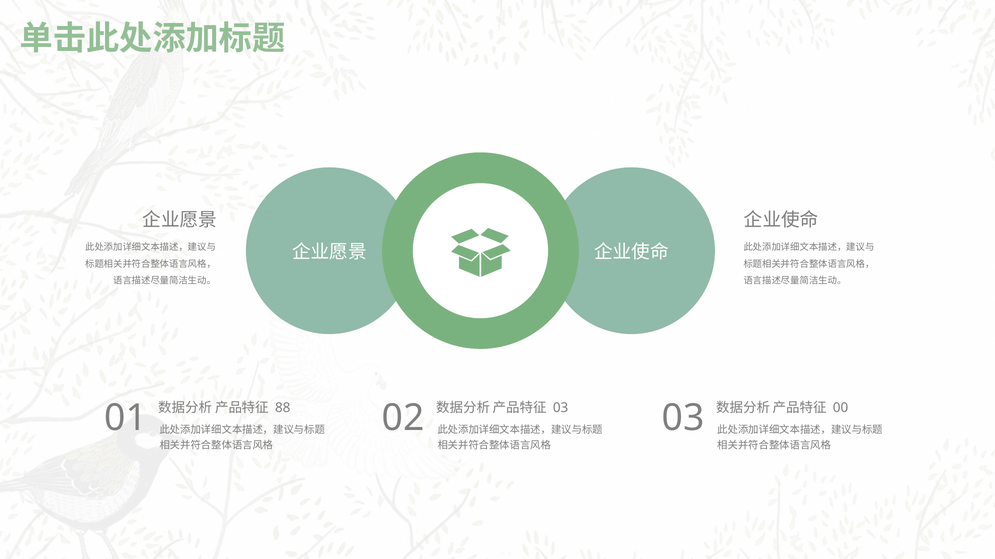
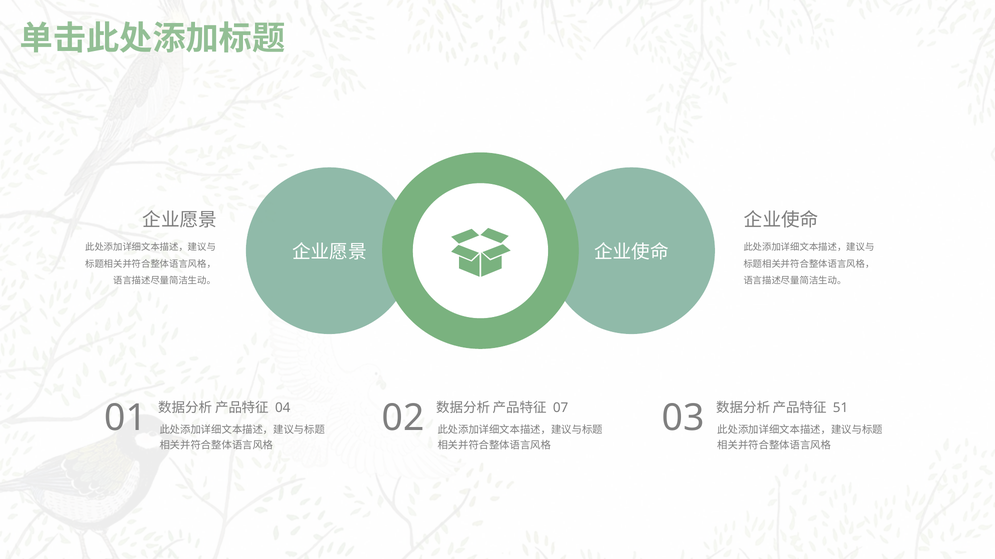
88: 88 -> 04 (283, 408)
03: 03 -> 07 (561, 408)
00: 00 -> 51 (841, 408)
